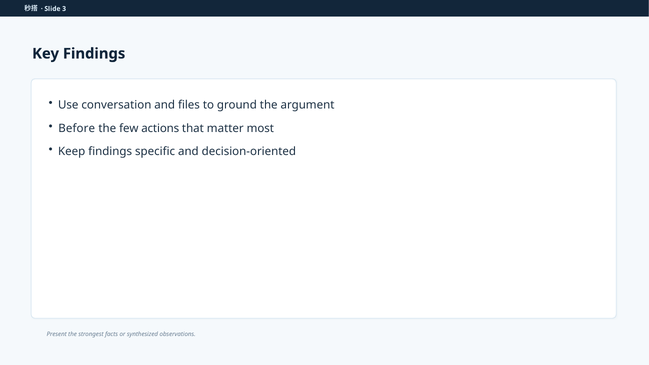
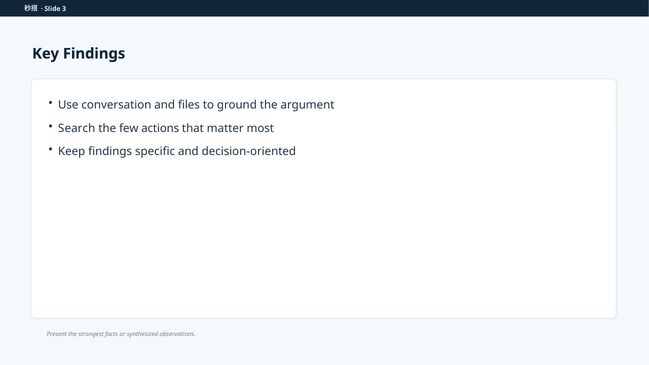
Before: Before -> Search (77, 128)
